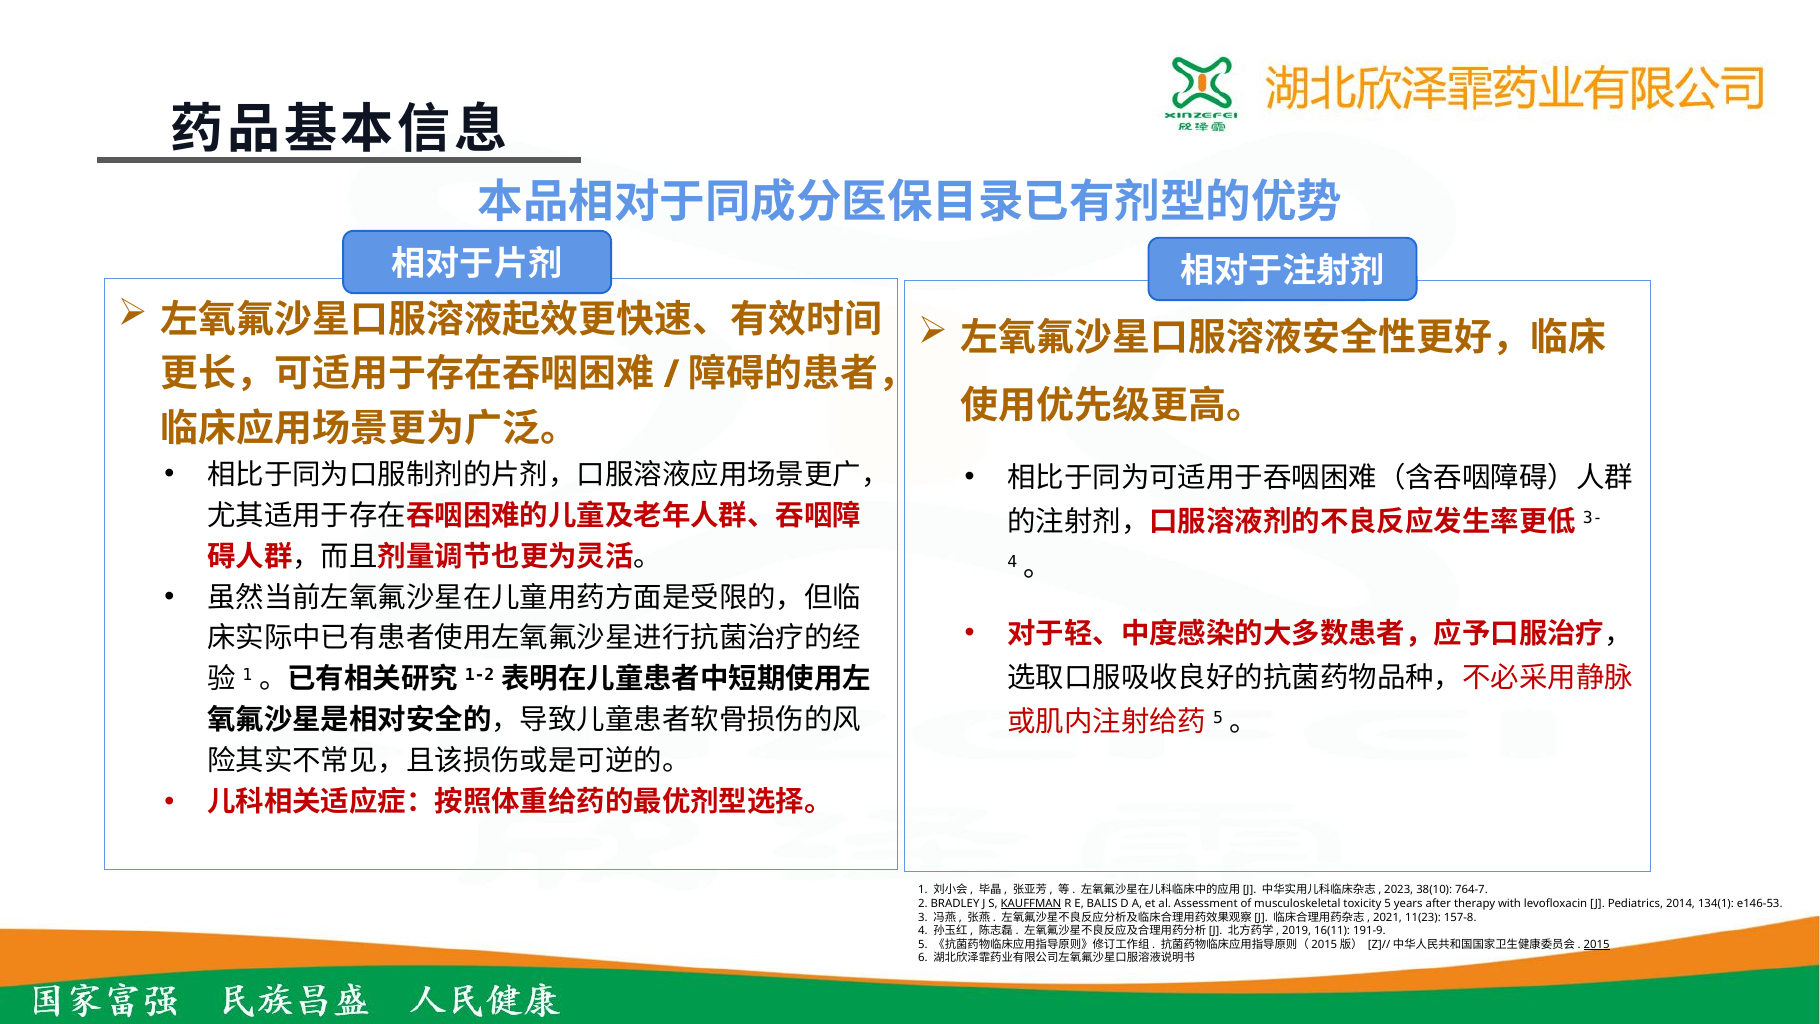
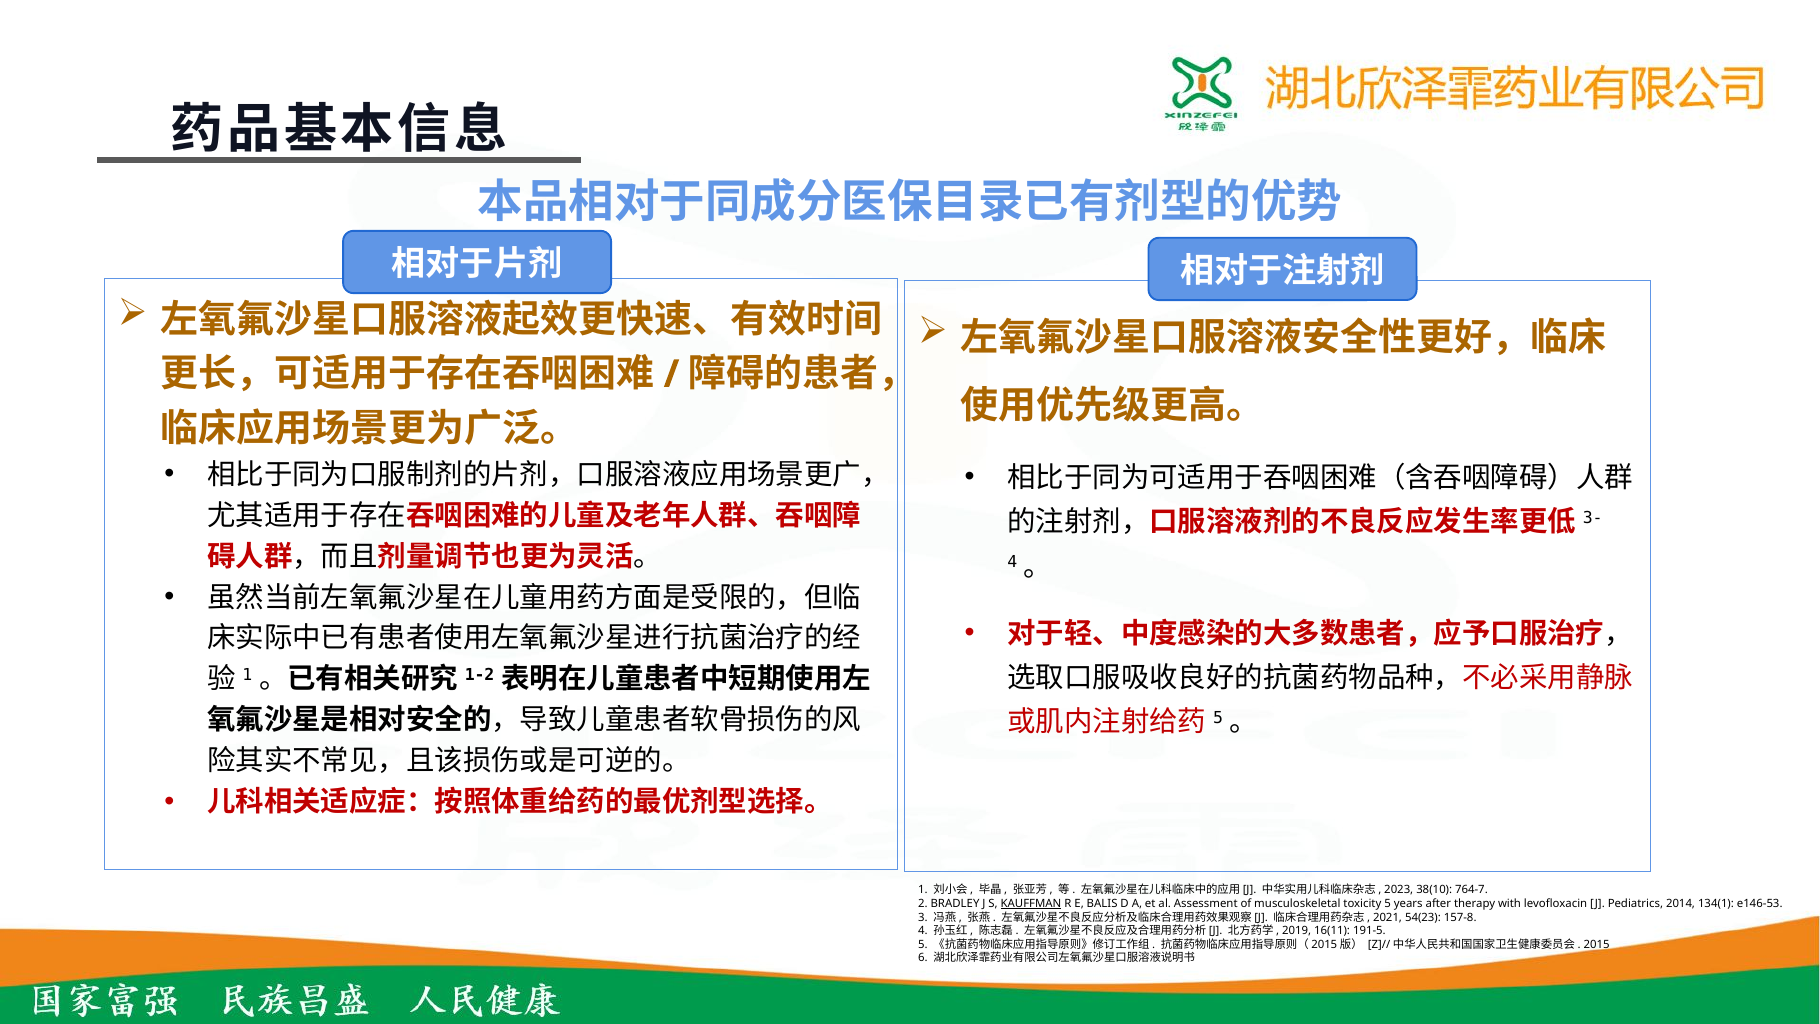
11(23: 11(23 -> 54(23 (1423, 917)
191-9: 191-9 -> 191-5 (1369, 931)
2015 underline: present -> none (1597, 944)
